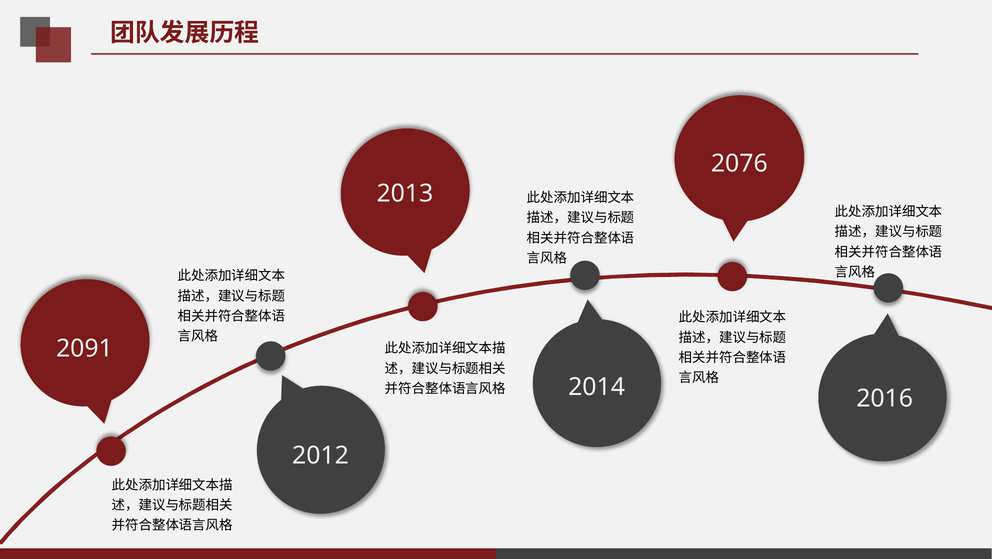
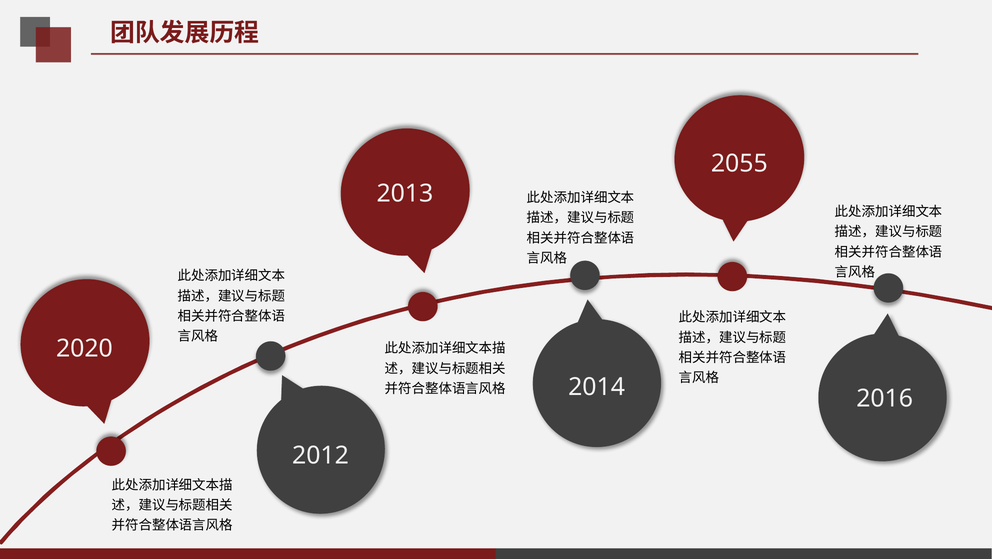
2076: 2076 -> 2055 (739, 163)
2091: 2091 -> 2020 (84, 349)
